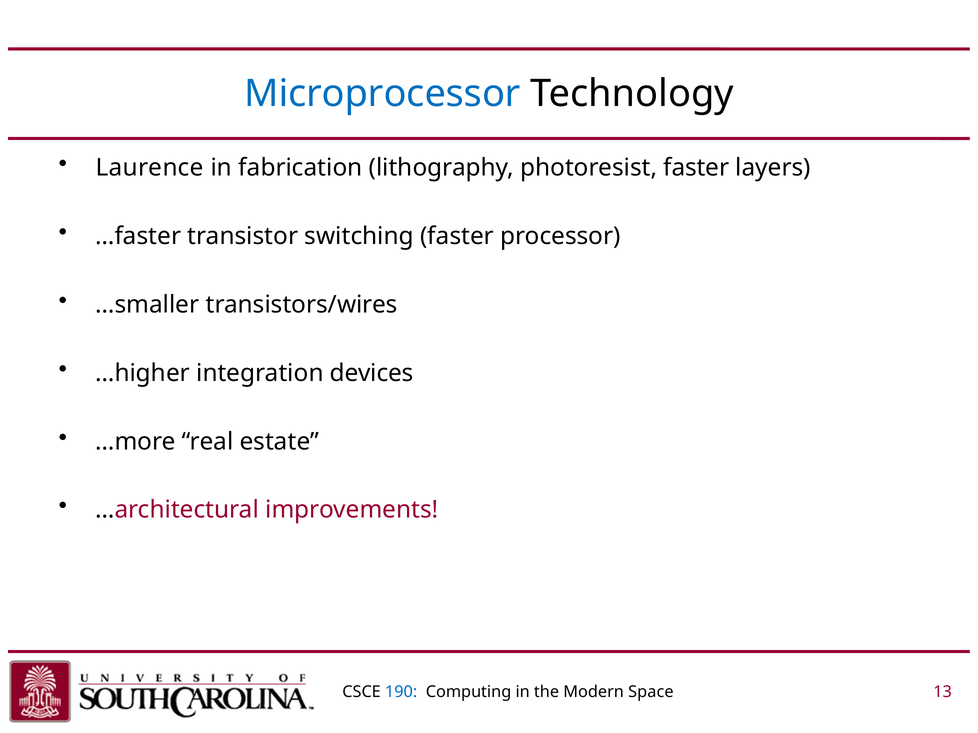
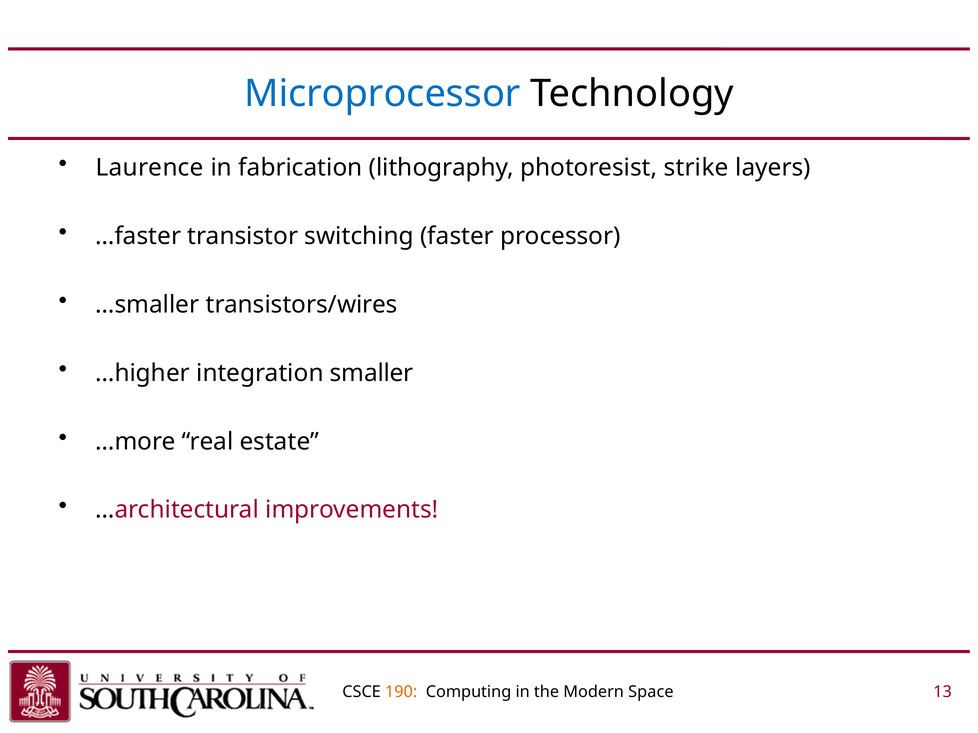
photoresist faster: faster -> strike (696, 168)
devices: devices -> smaller (372, 373)
190 colour: blue -> orange (401, 692)
